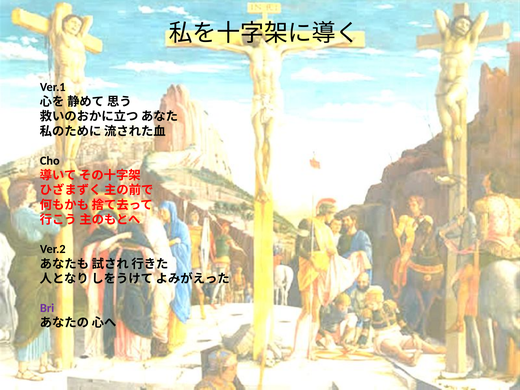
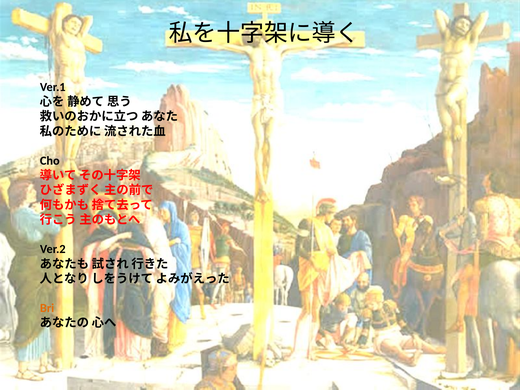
Bri colour: purple -> orange (47, 308)
